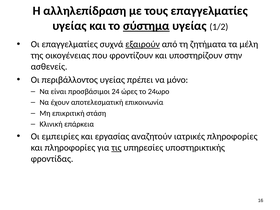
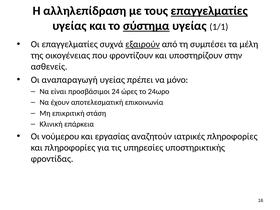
επαγγελματίες underline: none -> present (209, 11)
1/2: 1/2 -> 1/1 (219, 27)
ζητήματα: ζητήματα -> συμπέσει (208, 44)
περιβάλλοντος: περιβάλλοντος -> αναπαραγωγή (70, 80)
εμπειρίες: εμπειρίες -> νούμερου (60, 136)
τις underline: present -> none (116, 148)
